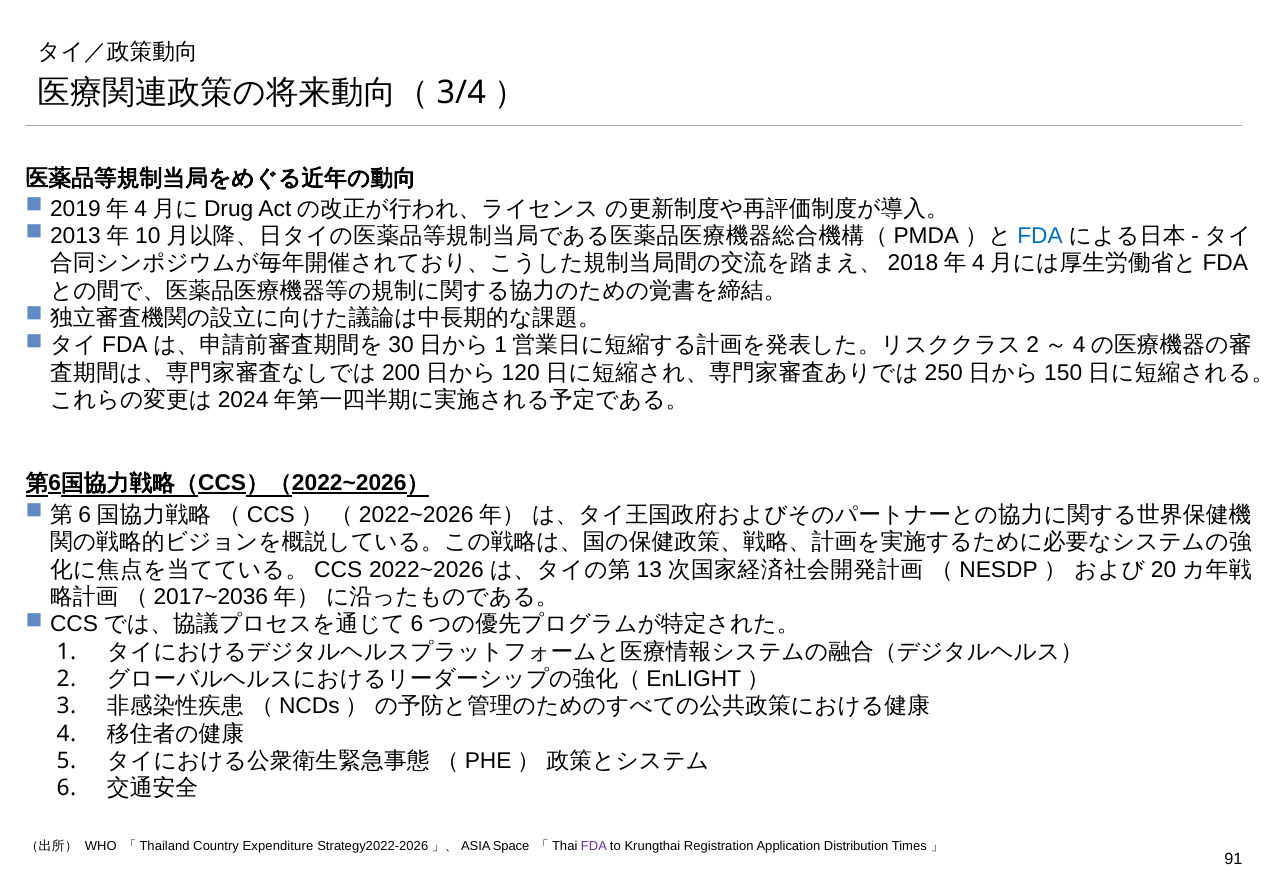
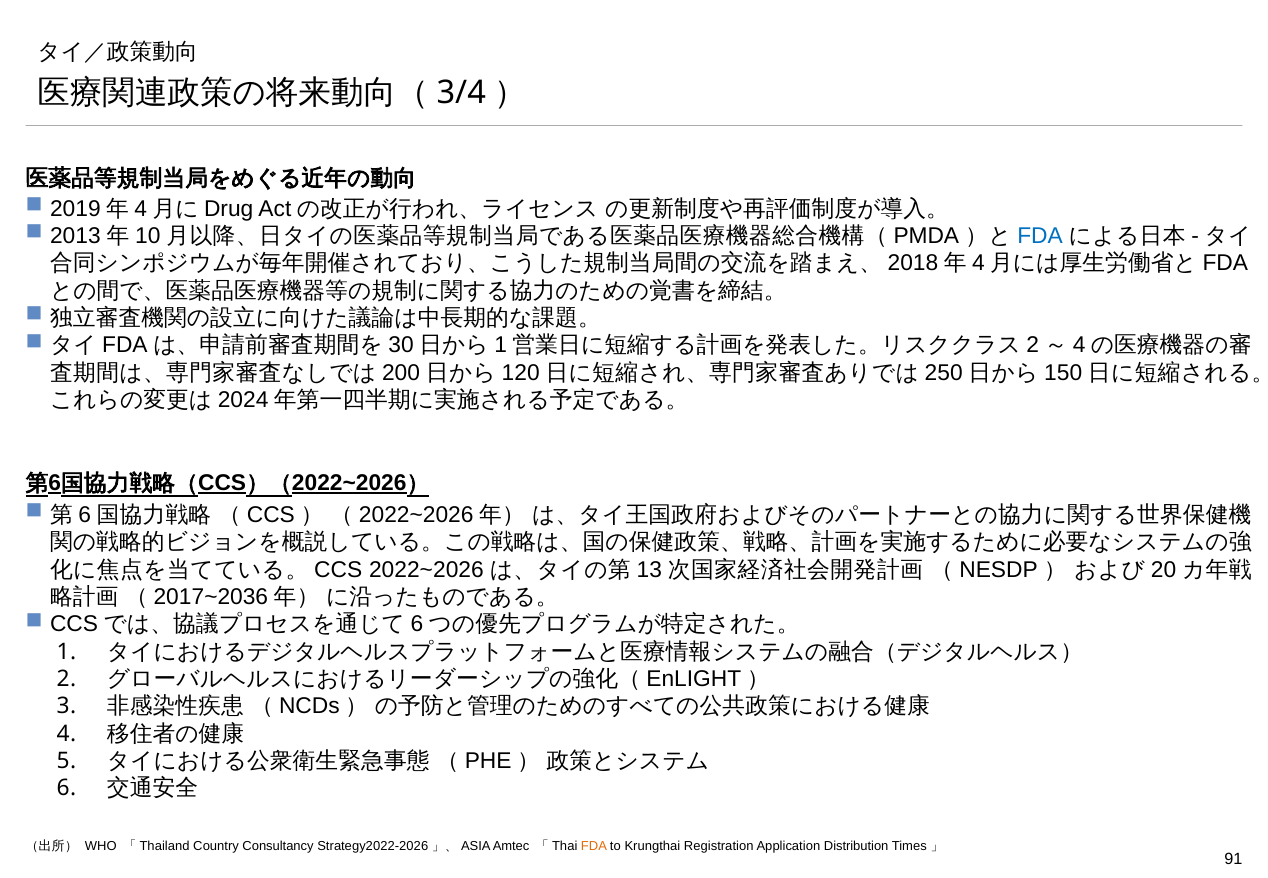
Expenditure: Expenditure -> Consultancy (278, 846)
Space: Space -> Amtec (511, 846)
FDA colour: purple -> orange (594, 846)
